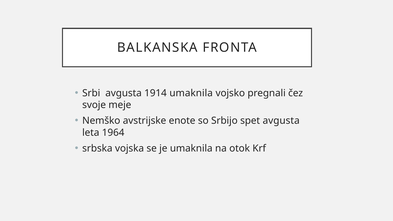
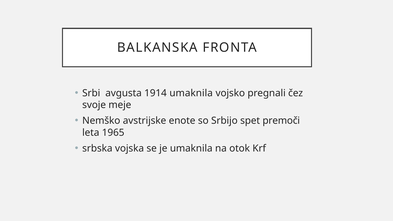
spet avgusta: avgusta -> premoči (281, 121)
1964: 1964 -> 1965 (113, 133)
